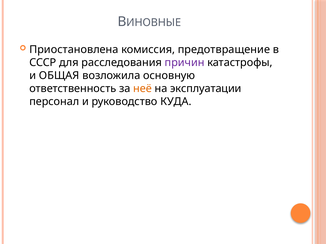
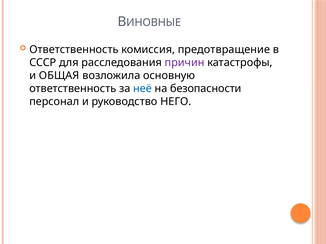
Приостановлена: Приостановлена -> Ответственность (74, 50)
неё colour: orange -> blue (143, 89)
эксплуатации: эксплуатации -> безопасности (206, 89)
КУДА: КУДА -> НЕГО (176, 102)
